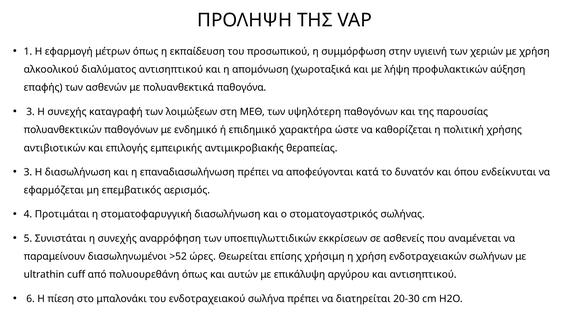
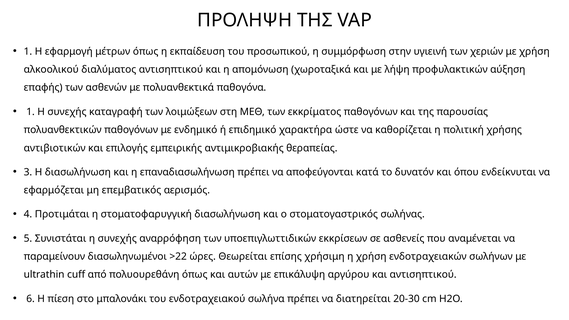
3: 3 -> 1 (30, 112)
υψηλότερη: υψηλότερη -> εκκρίματος (315, 112)
>52: >52 -> >22 (178, 257)
